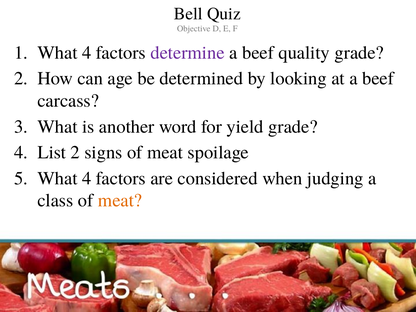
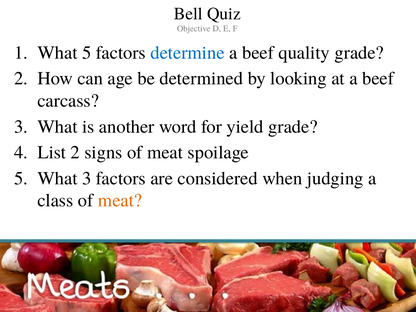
4: 4 -> 5 (87, 53)
determine colour: purple -> blue (188, 53)
4: 4 -> 3 (87, 178)
